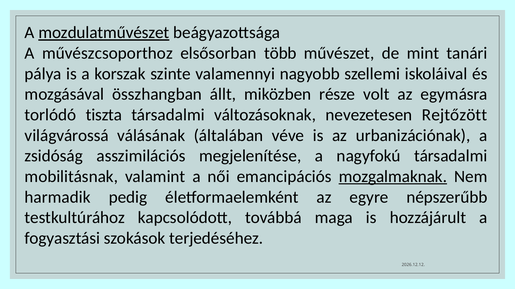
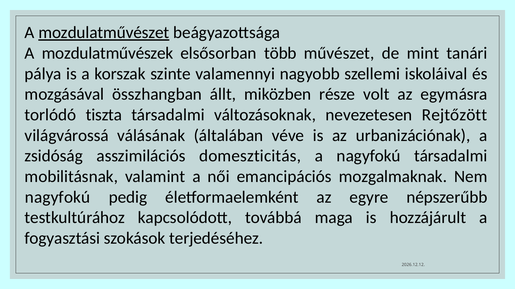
művészcsoporthoz: művészcsoporthoz -> mozdulatművészek (108, 53)
megjelenítése: megjelenítése -> domeszticitás (250, 156)
mozgalmaknak underline: present -> none (393, 177)
harmadik: harmadik -> nagyfokú (58, 198)
